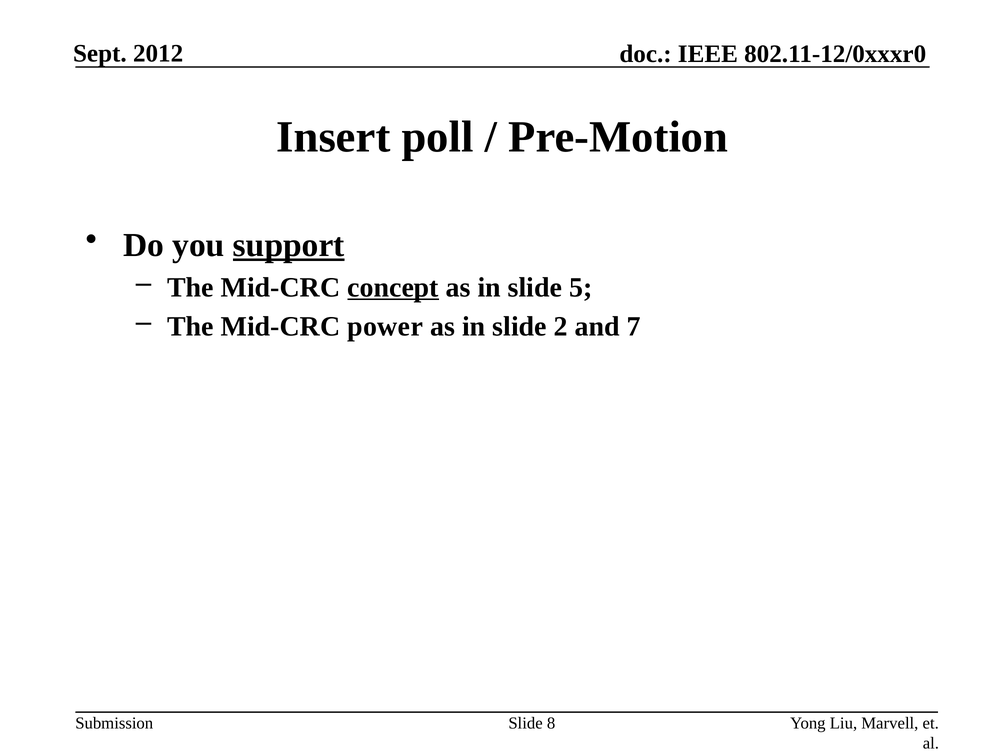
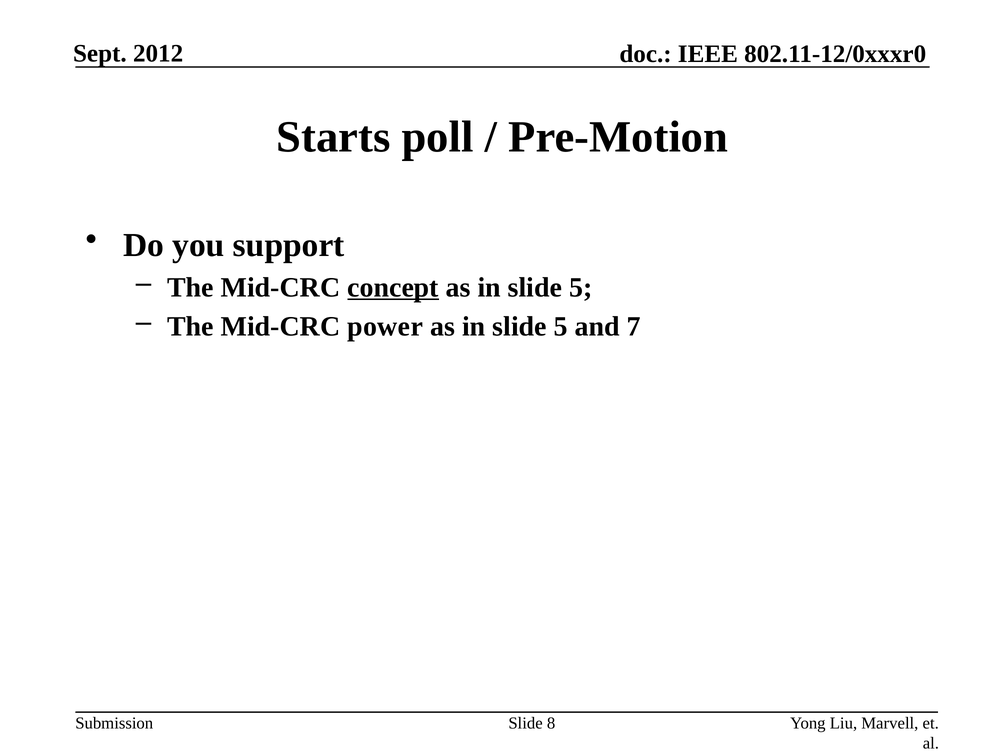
Insert: Insert -> Starts (333, 137)
support underline: present -> none (289, 245)
2: 2 -> 5 (561, 326)
